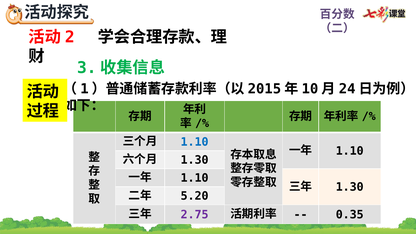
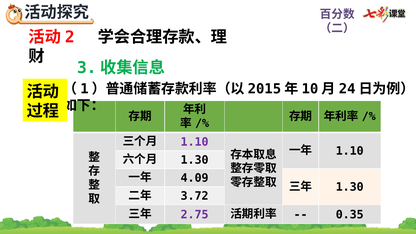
1.10 colour: blue -> purple (195, 142)
1.10: 1.10 -> 4.09 (195, 178)
5.20: 5.20 -> 3.72 (195, 196)
